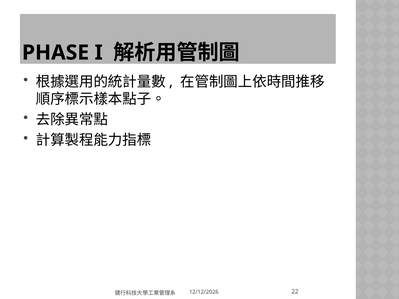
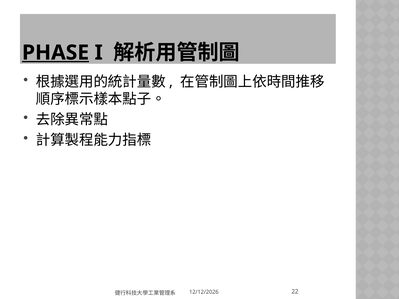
PHASE underline: none -> present (56, 53)
